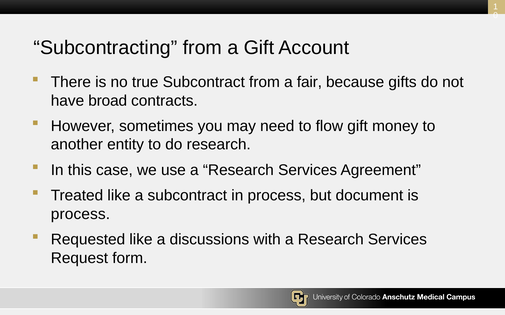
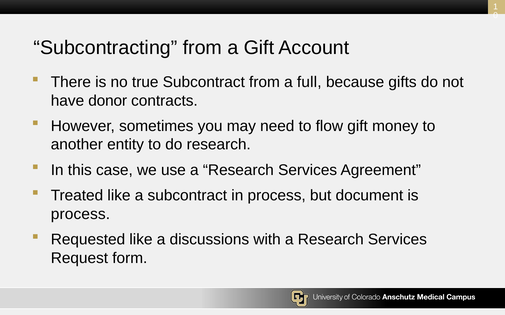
fair: fair -> full (309, 82)
broad: broad -> donor (108, 101)
